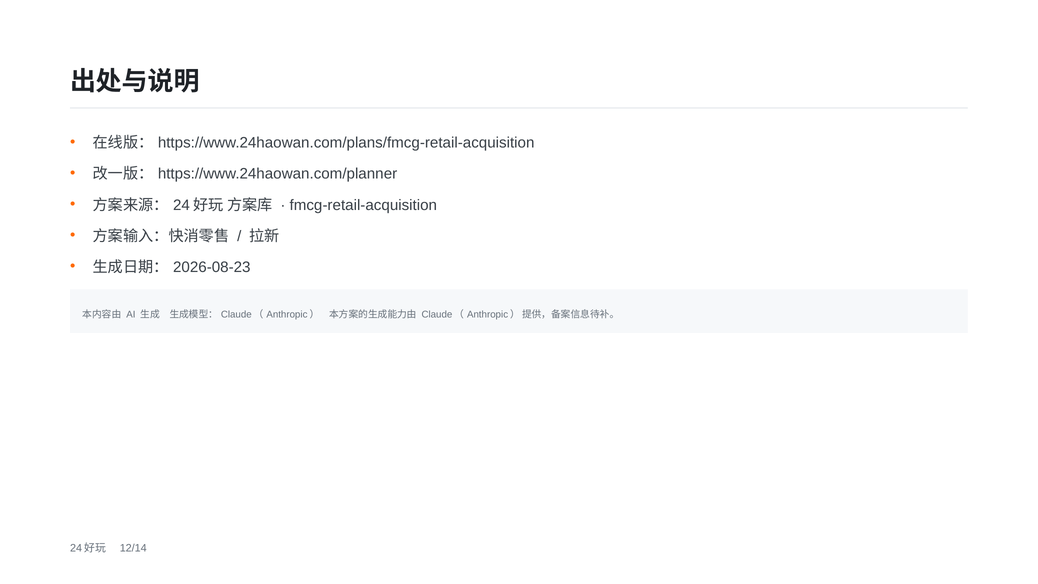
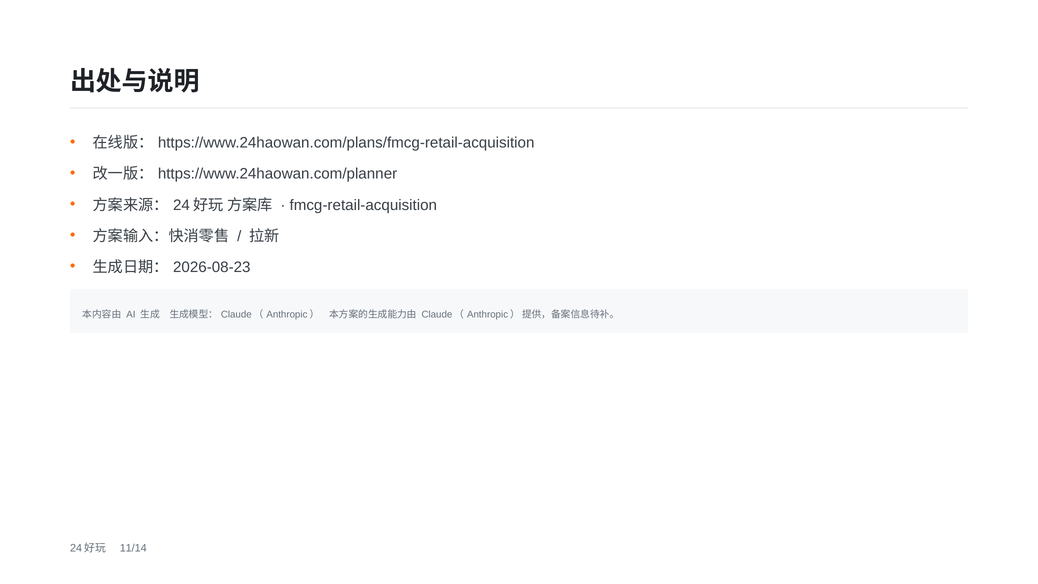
12/14: 12/14 -> 11/14 (133, 548)
